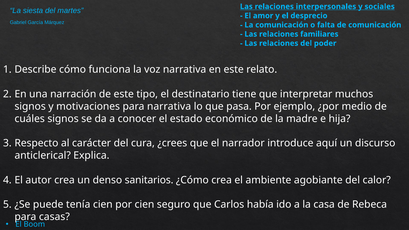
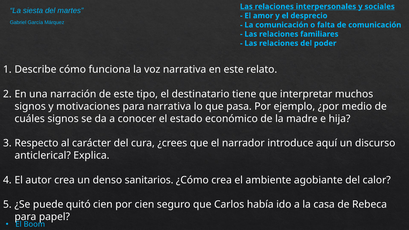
tenía: tenía -> quitó (78, 205)
casas: casas -> papel (54, 217)
